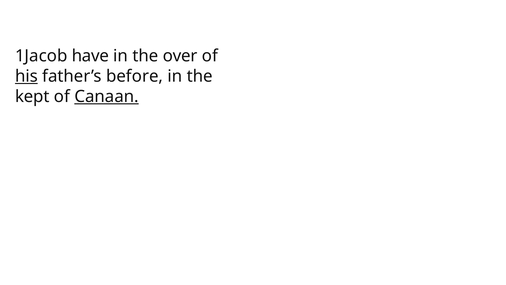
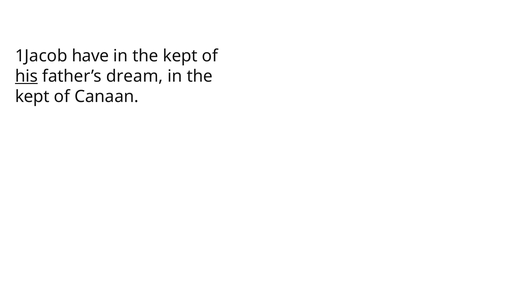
over: over -> kept (180, 56)
before: before -> dream (135, 76)
Canaan underline: present -> none (107, 96)
